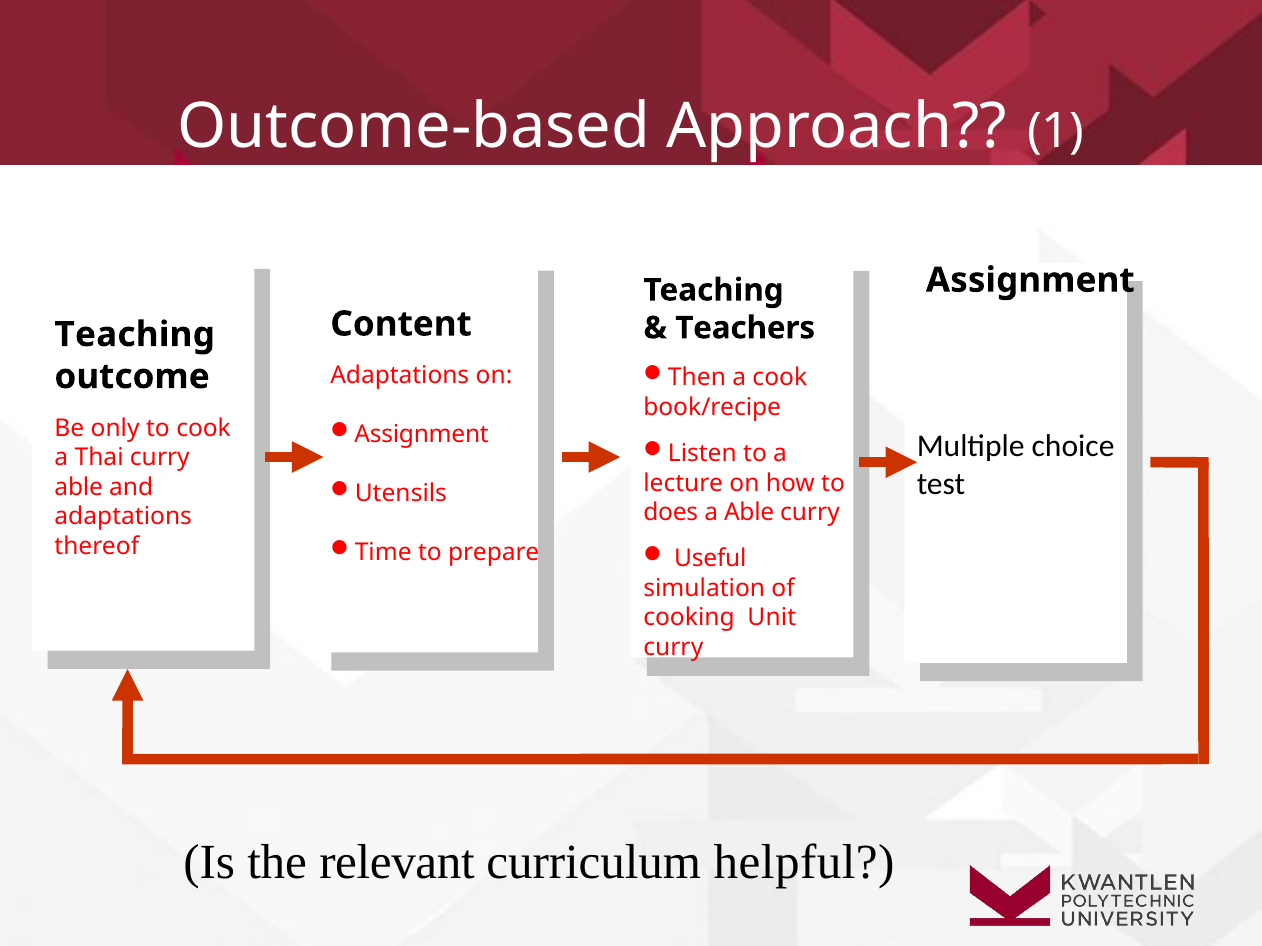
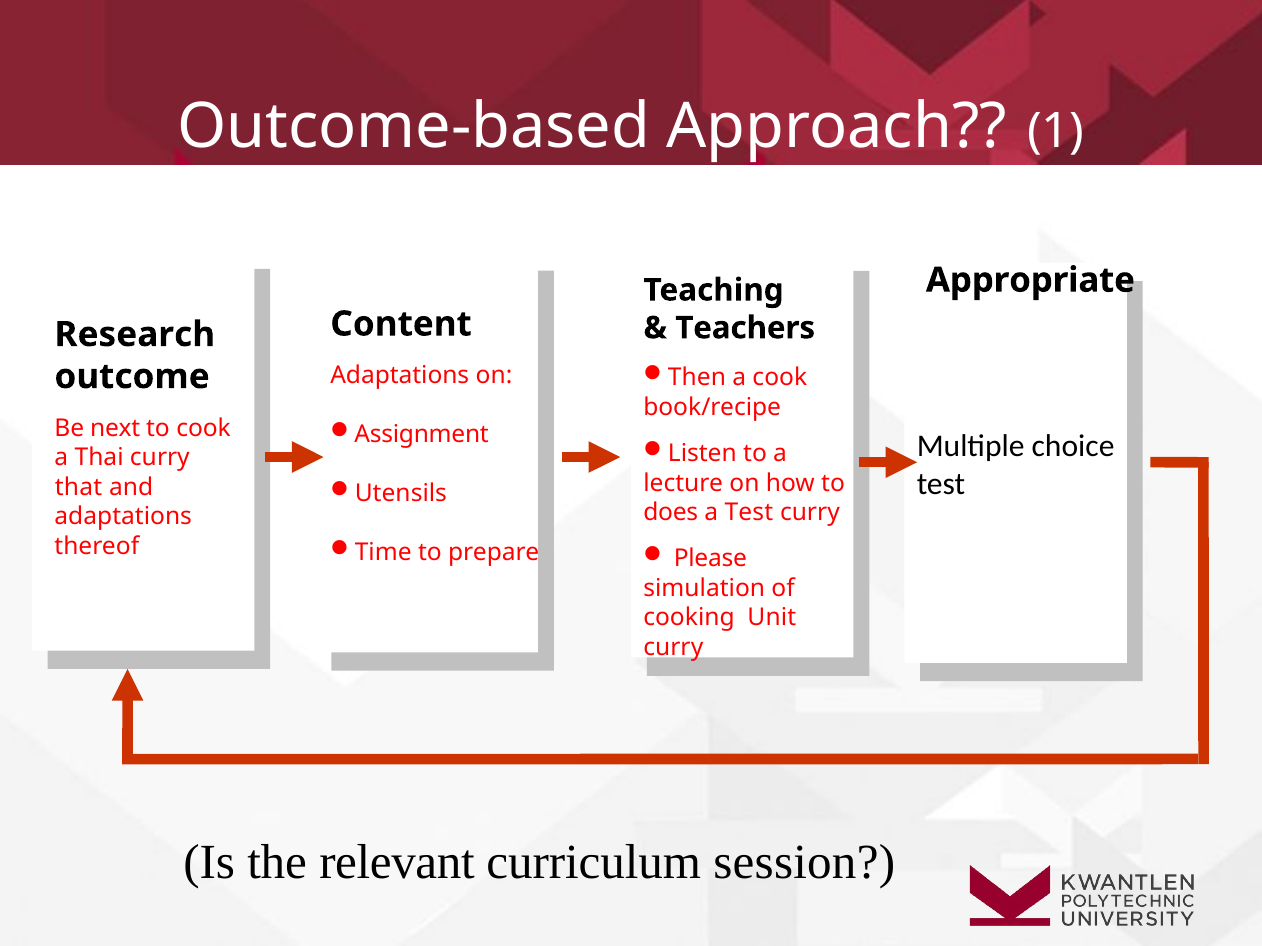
Assignment: Assignment -> Appropriate (1030, 280)
Teaching: Teaching -> Research (135, 335)
only: only -> next (115, 429)
able: able -> that (79, 488)
a Able: Able -> Test (749, 513)
Useful: Useful -> Please (710, 559)
helpful: helpful -> session (804, 863)
